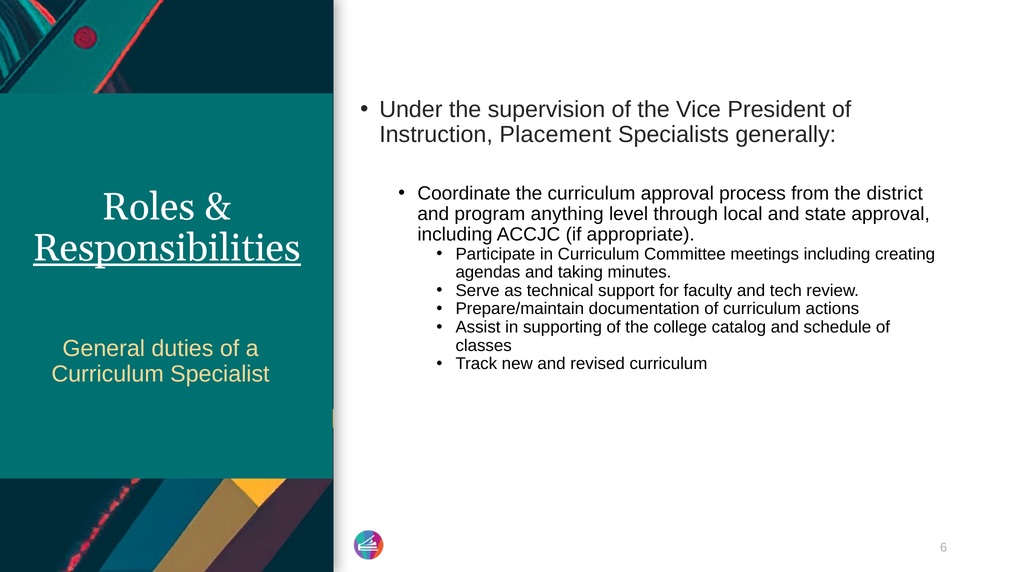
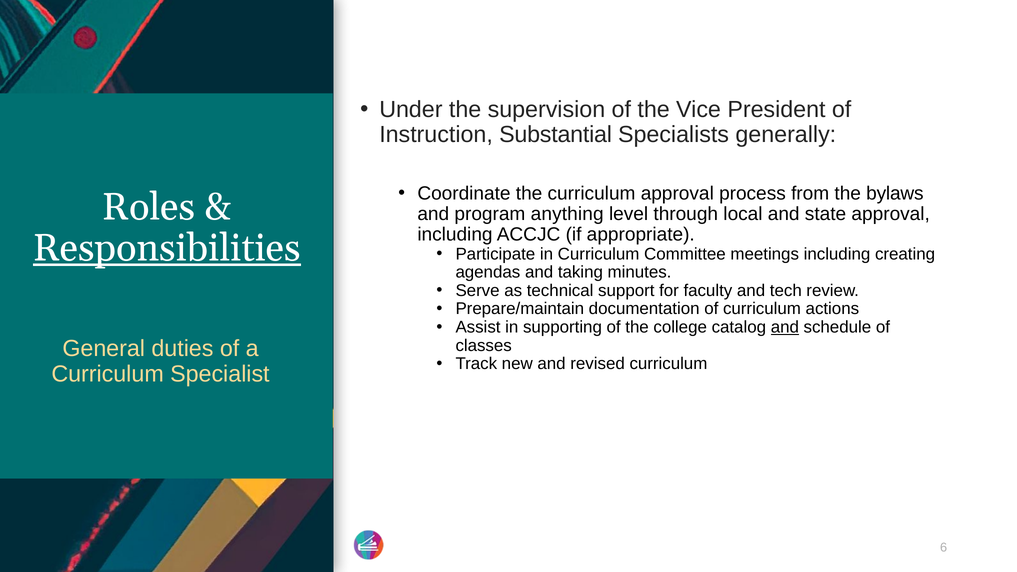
Placement: Placement -> Substantial (556, 135)
district: district -> bylaws (895, 193)
and underline: none -> present (785, 327)
